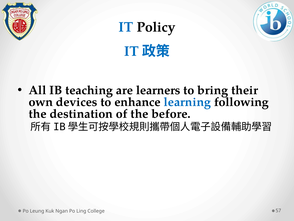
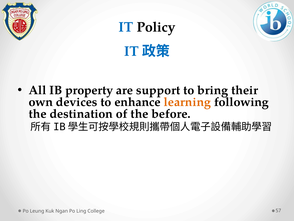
teaching: teaching -> property (89, 90)
learners: learners -> support (158, 90)
learning colour: blue -> orange (187, 102)
